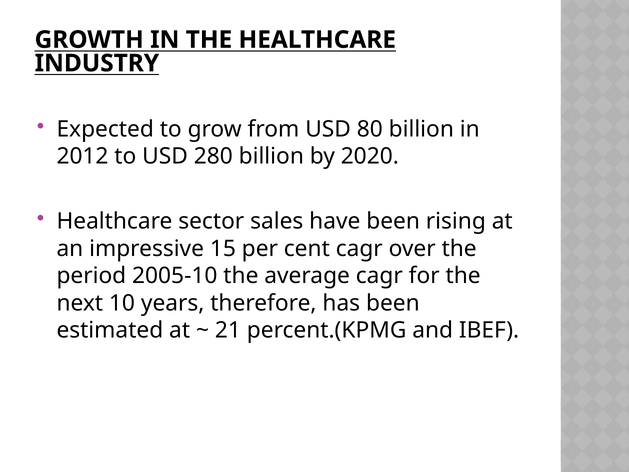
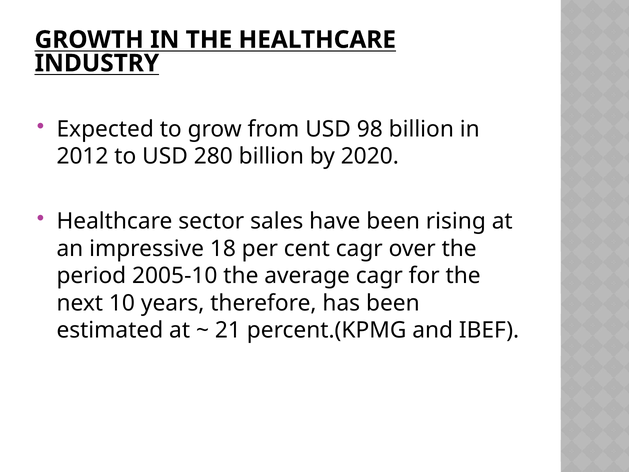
80: 80 -> 98 (370, 129)
15: 15 -> 18 (223, 249)
